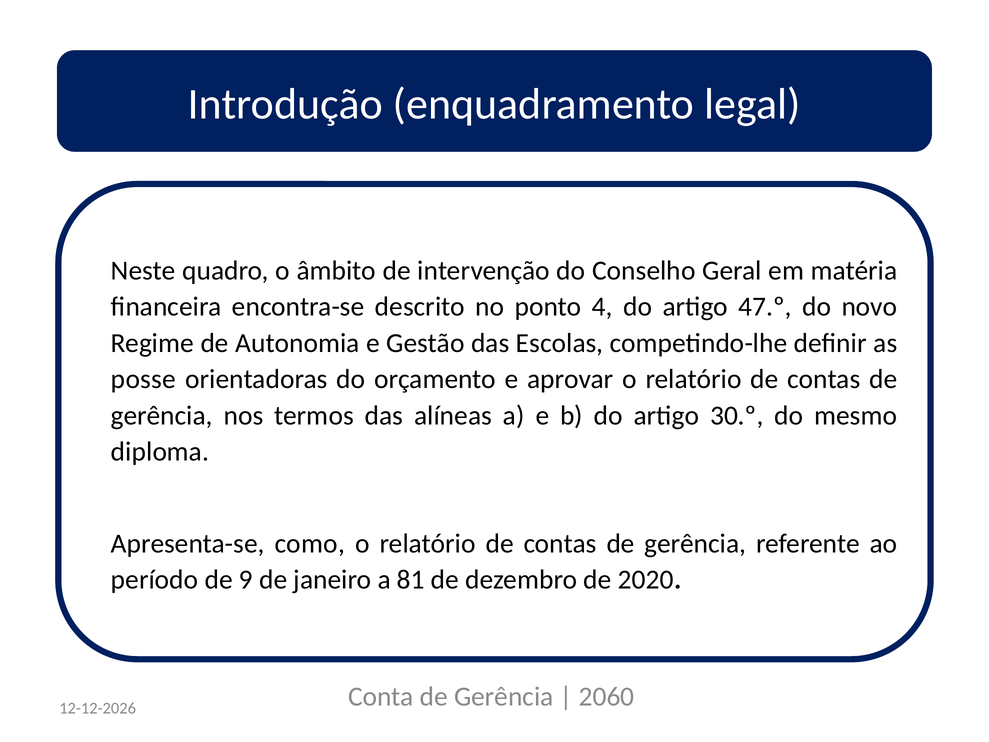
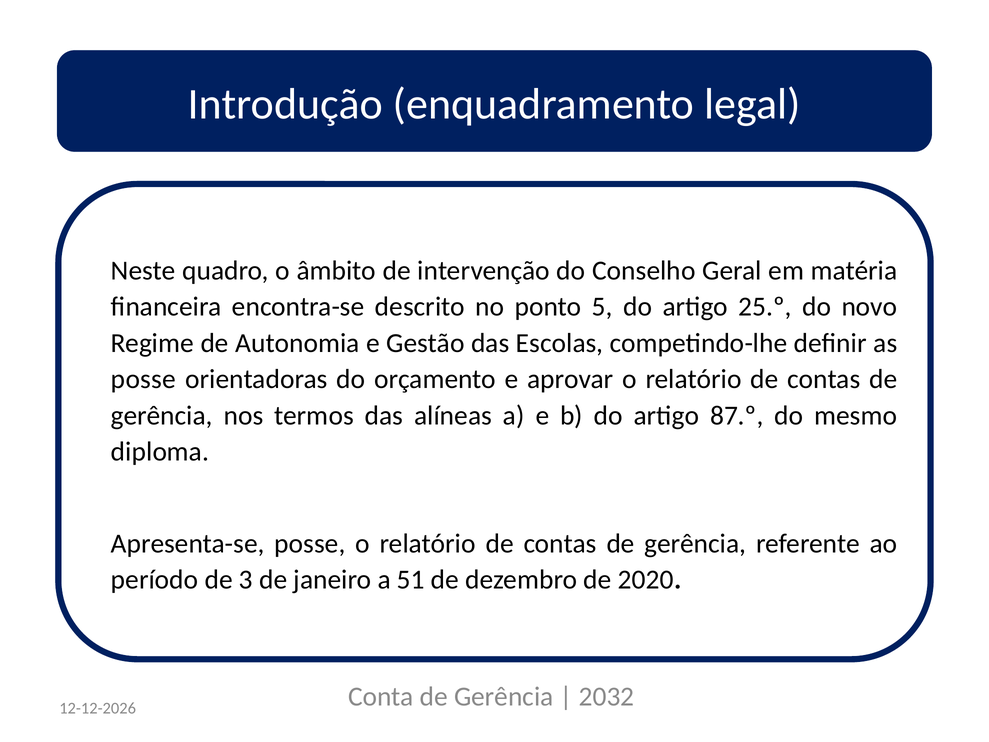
4: 4 -> 5 (602, 307)
47.º: 47.º -> 25.º (765, 307)
30.º: 30.º -> 87.º (737, 415)
Apresenta-se como: como -> posse (310, 543)
9: 9 -> 3 (246, 580)
81: 81 -> 51 (411, 580)
2060: 2060 -> 2032 (607, 696)
